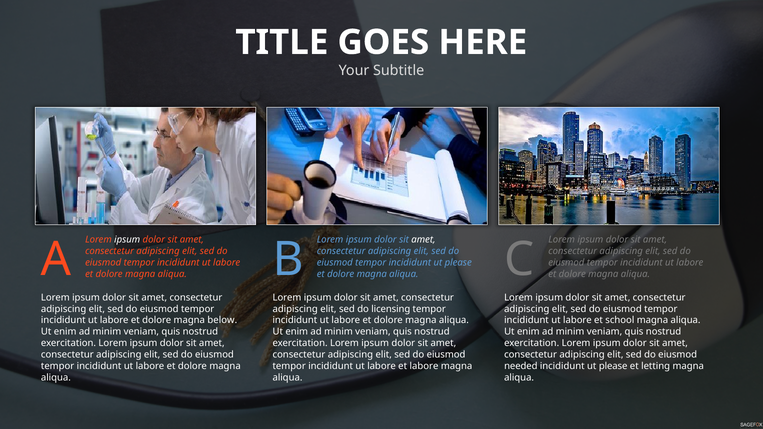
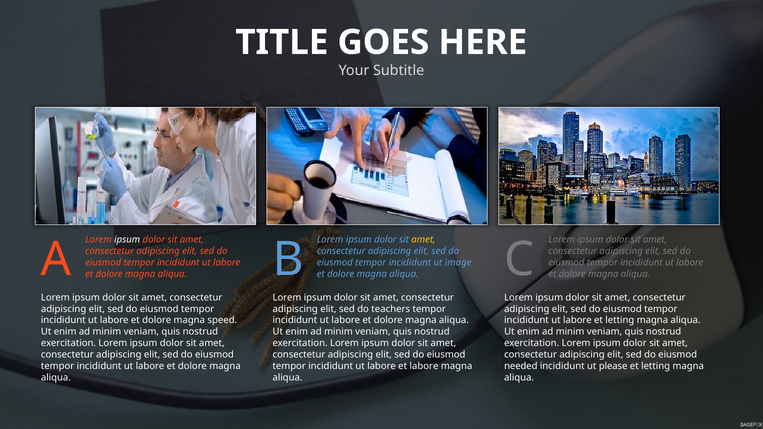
amet colour: white -> yellow (423, 240)
tempor incididunt ut please: please -> image (458, 263)
licensing: licensing -> teachers (391, 309)
below: below -> speed (222, 320)
labore et school: school -> letting (620, 320)
